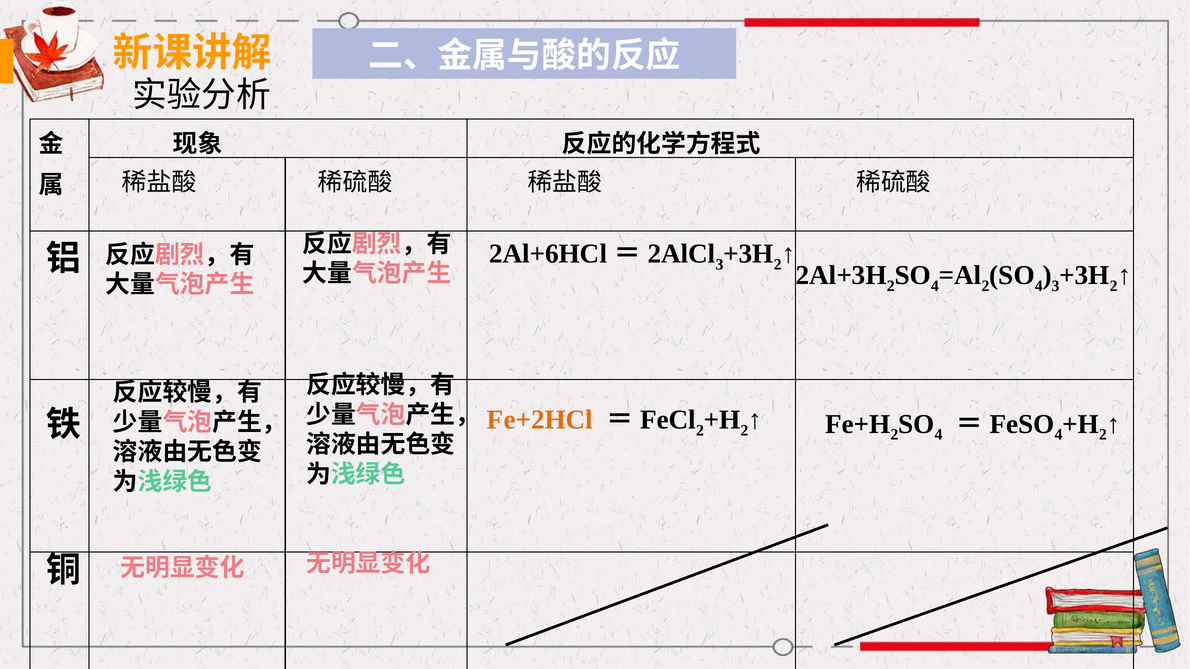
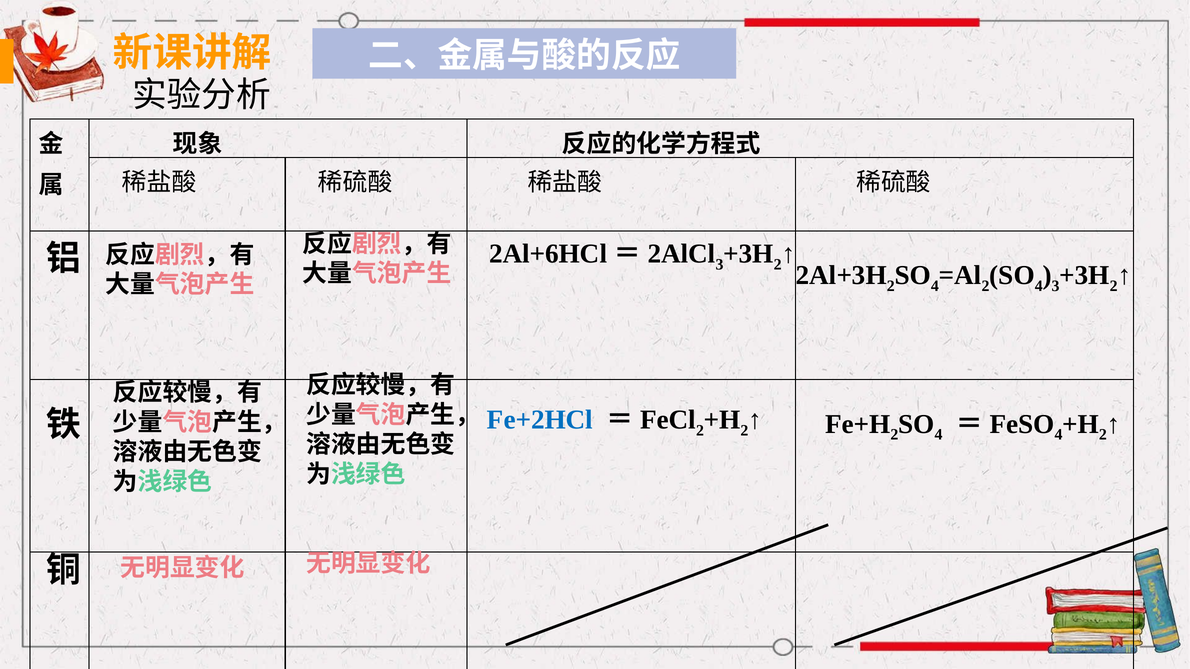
Fe+2HCl colour: orange -> blue (540, 420)
